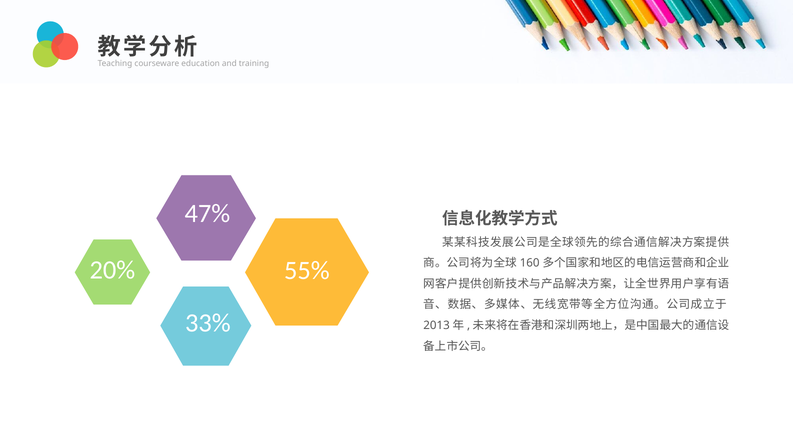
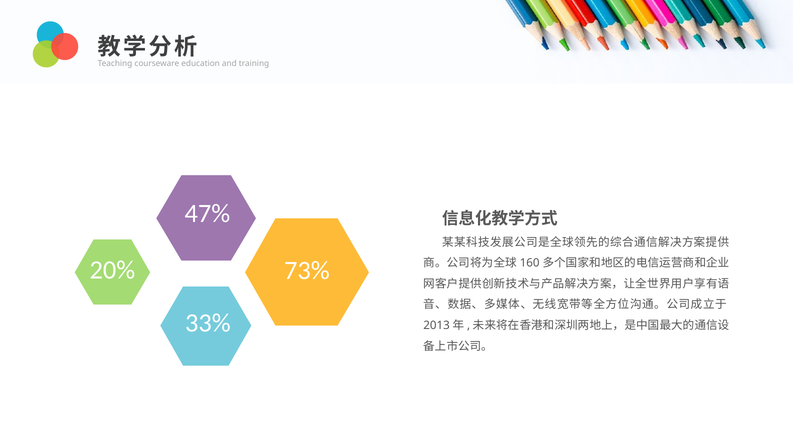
55%: 55% -> 73% (307, 270)
